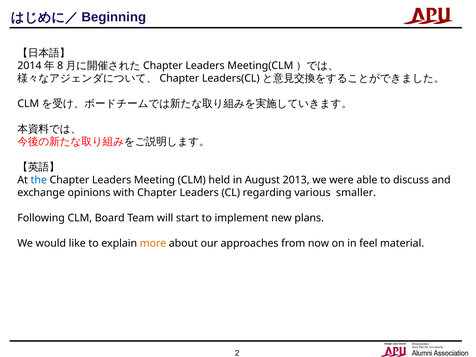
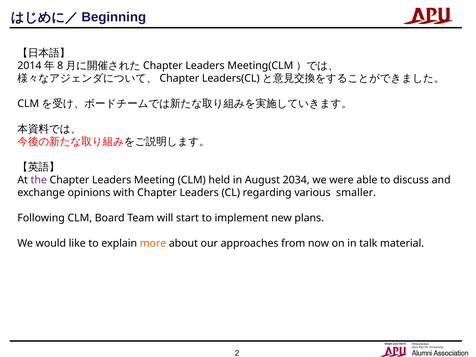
the colour: blue -> purple (39, 180)
2013: 2013 -> 2034 (296, 180)
feel: feel -> talk (368, 243)
